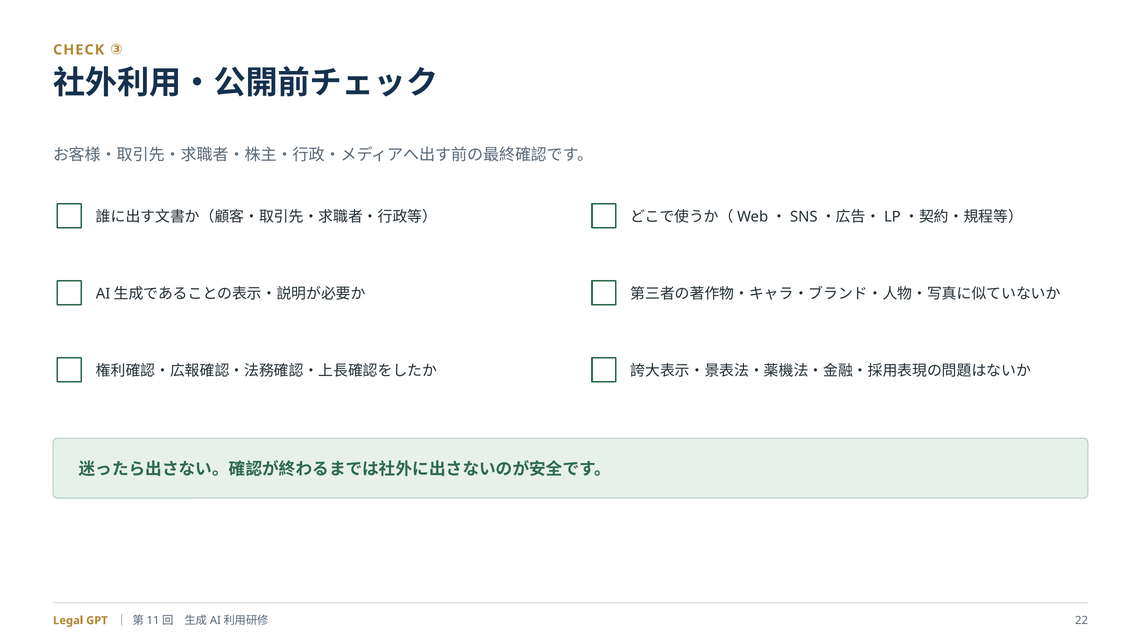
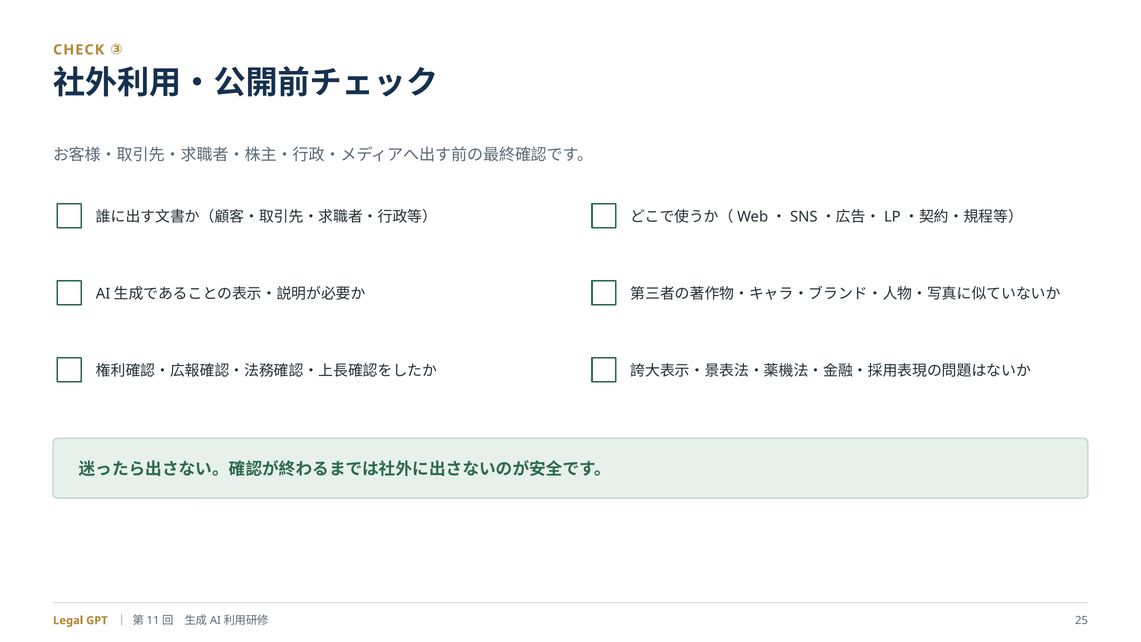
22: 22 -> 25 (1082, 620)
